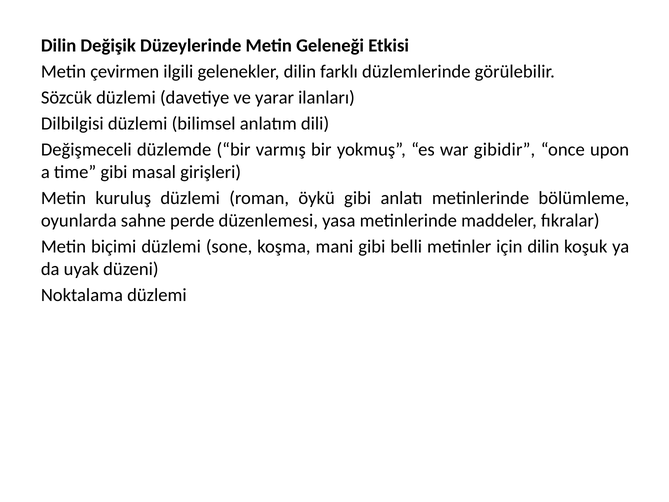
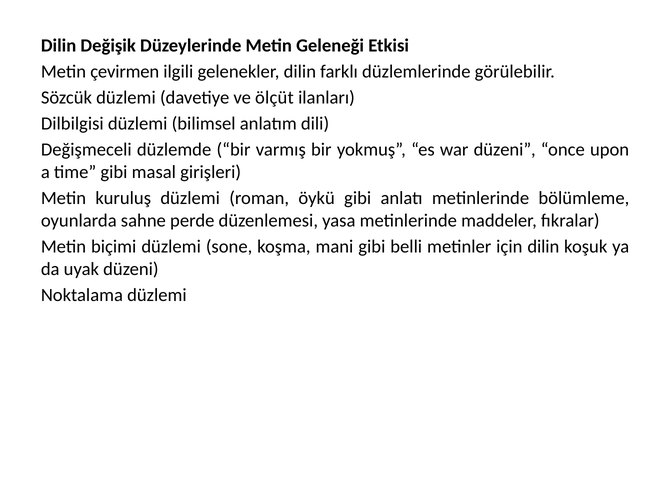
yarar: yarar -> ölçüt (274, 98)
war gibidir: gibidir -> düzeni (505, 150)
